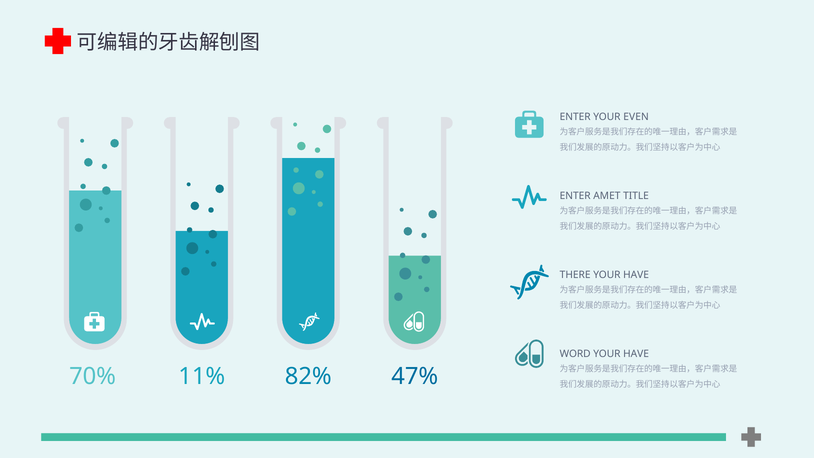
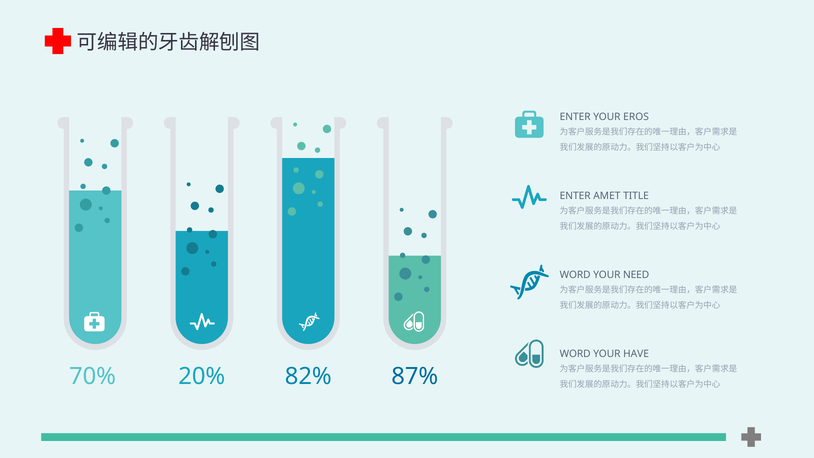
EVEN: EVEN -> EROS (636, 117)
THERE: THERE -> WORD (575, 275)
HAVE: HAVE -> NEED (636, 275)
11%: 11% -> 20% (202, 376)
47%: 47% -> 87% (415, 376)
